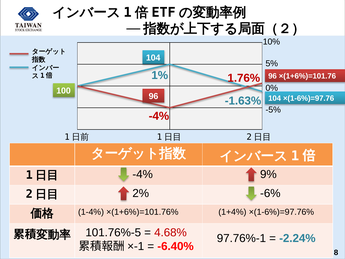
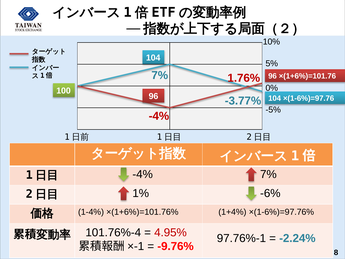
1%: 1% -> 7% (160, 75)
-1.63%: -1.63% -> -3.77% (243, 101)
9%: 9% -> 7% (268, 174)
2%: 2% -> 1% (141, 193)
101.76%-5: 101.76%-5 -> 101.76%-4 (113, 232)
4.68%: 4.68% -> 4.95% (170, 232)
-6.40%: -6.40% -> -9.76% (176, 246)
